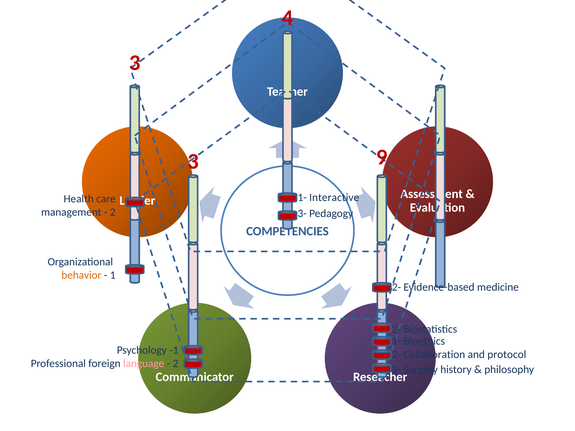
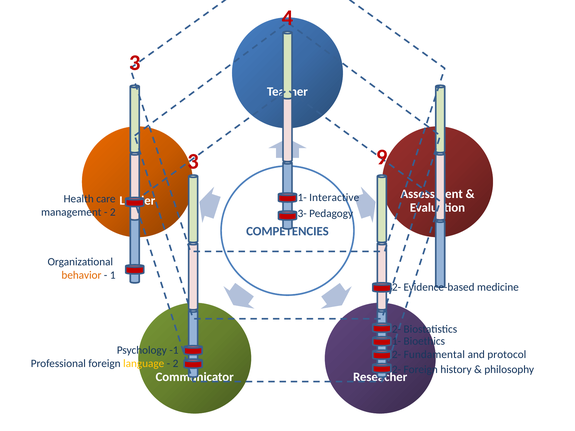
Collaboration: Collaboration -> Fundamental (434, 355)
language colour: pink -> yellow (144, 364)
Surgery: Surgery -> Foreign (421, 370)
